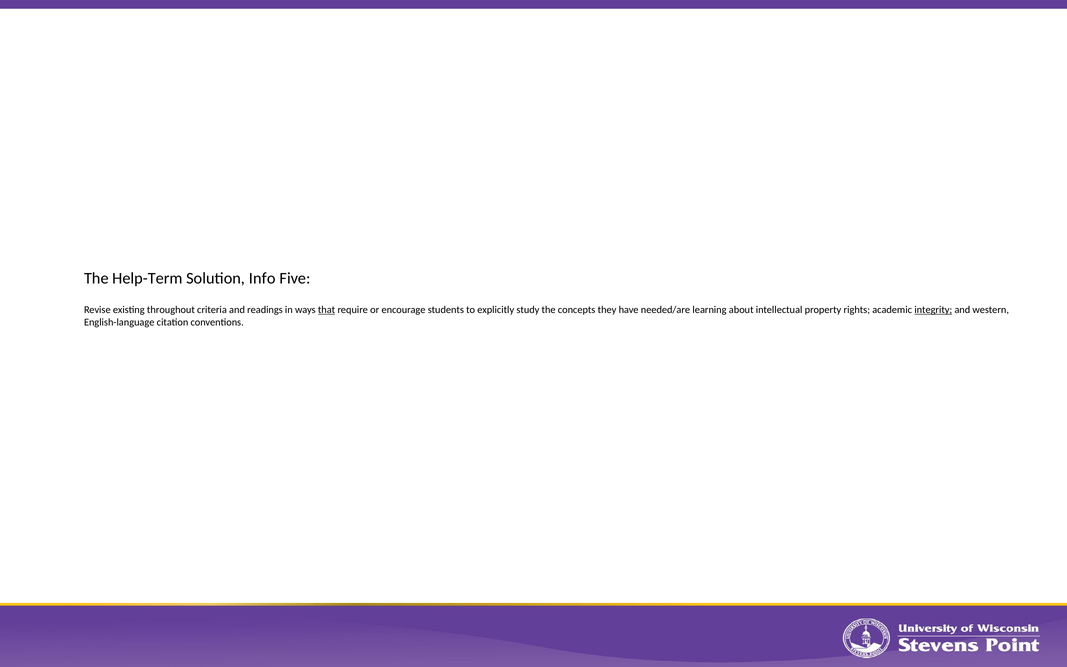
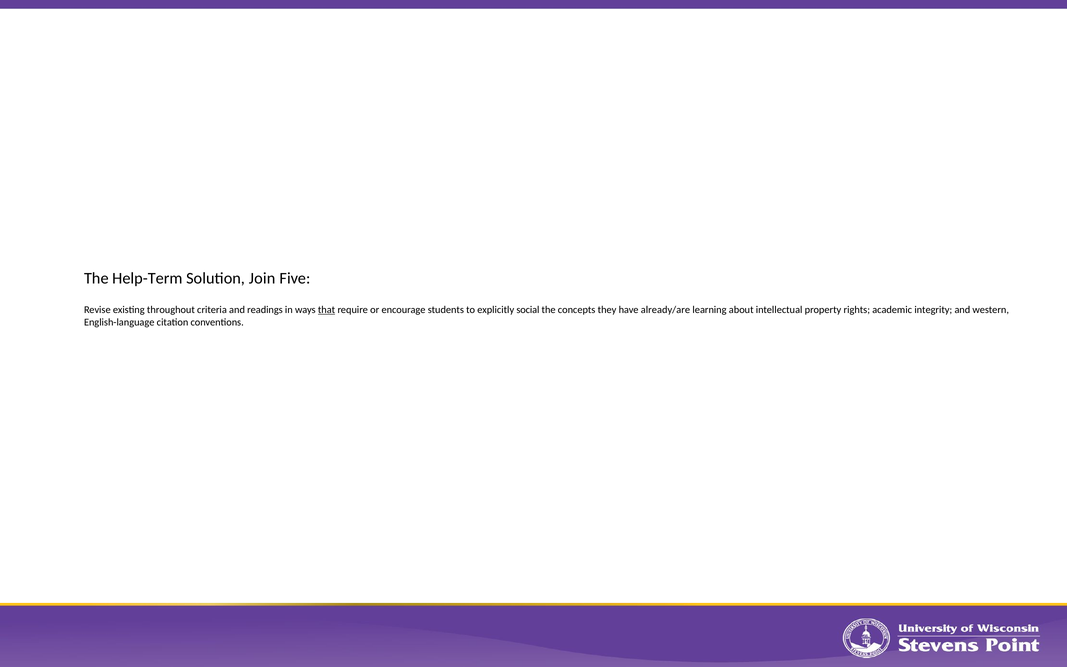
Info: Info -> Join (262, 278)
study: study -> social (528, 310)
needed/are: needed/are -> already/are (665, 310)
integrity underline: present -> none (933, 310)
